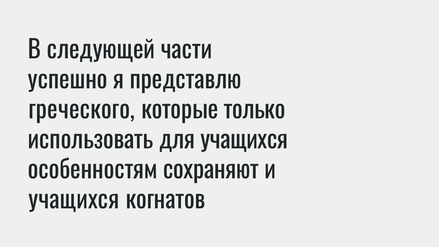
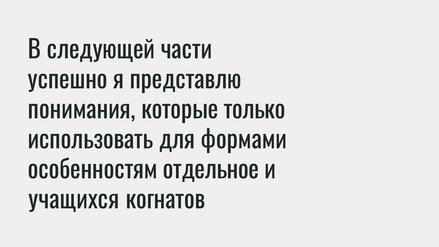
греческого: греческого -> понимания (82, 110)
для учащихся: учащихся -> формами (244, 140)
сохраняют: сохраняют -> отдельное (211, 170)
